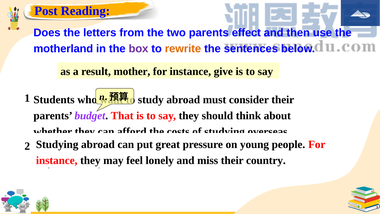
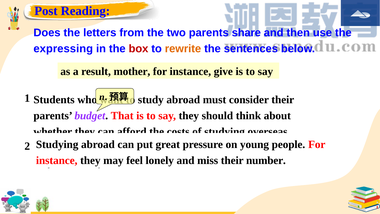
effect: effect -> share (246, 33)
motherland: motherland -> expressing (63, 49)
box colour: purple -> red (138, 49)
country: country -> number (266, 160)
